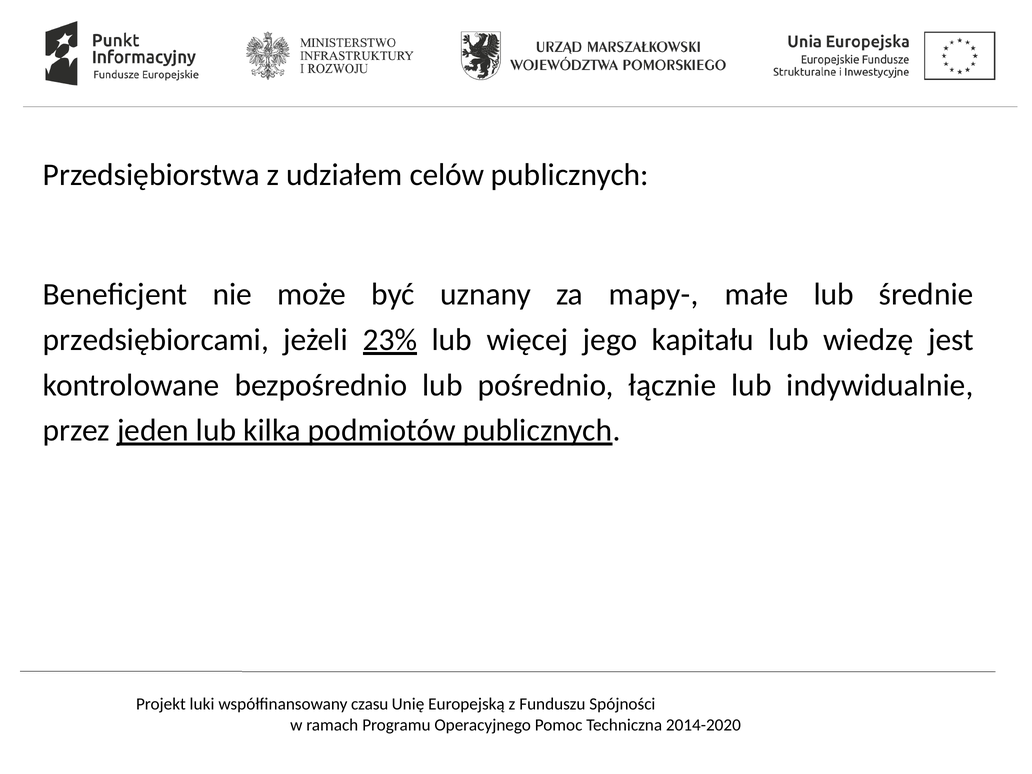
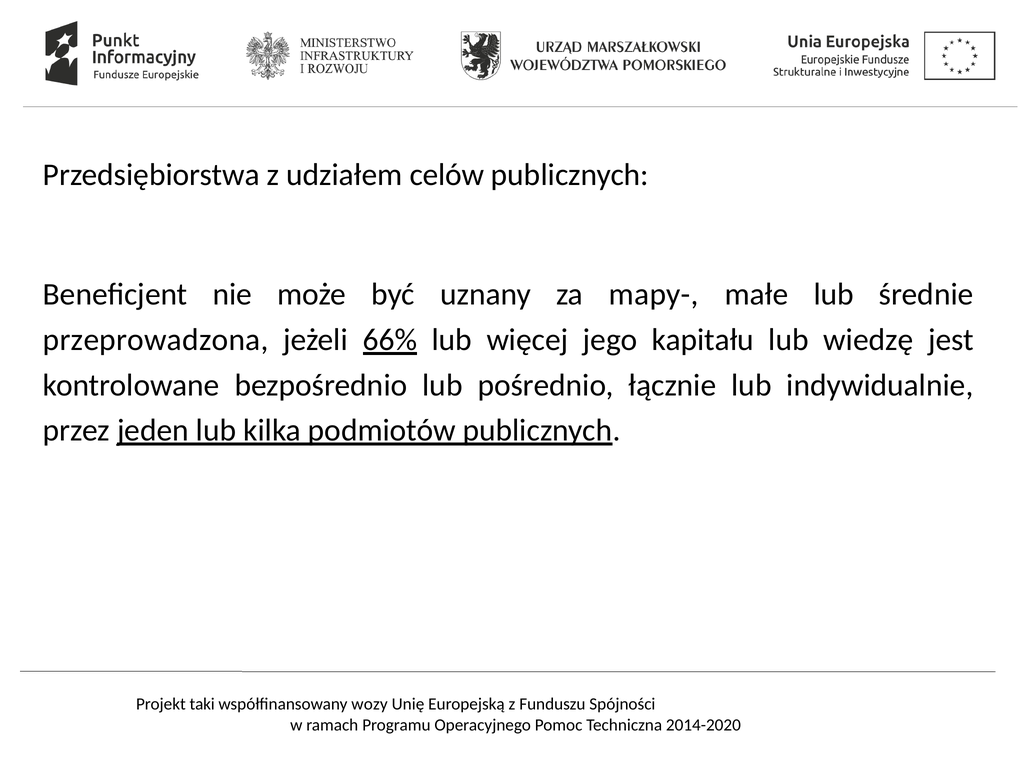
przedsiębiorcami: przedsiębiorcami -> przeprowadzona (156, 340)
23%: 23% -> 66% (390, 340)
luki: luki -> taki (202, 704)
czasu: czasu -> wozy (370, 704)
